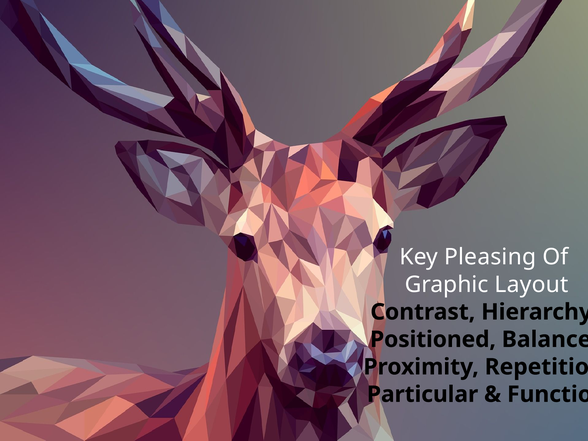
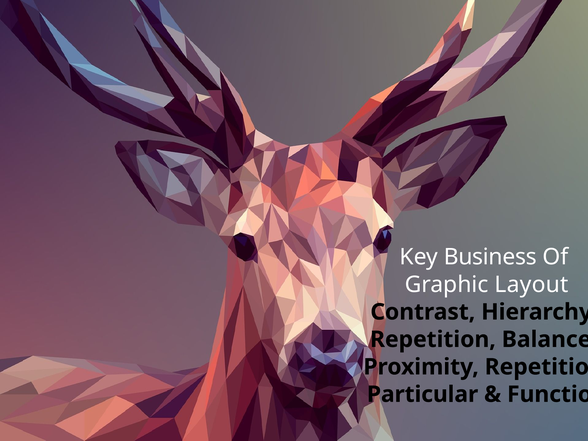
Pleasing: Pleasing -> Business (490, 257)
Positioned: Positioned -> Repetition (433, 339)
